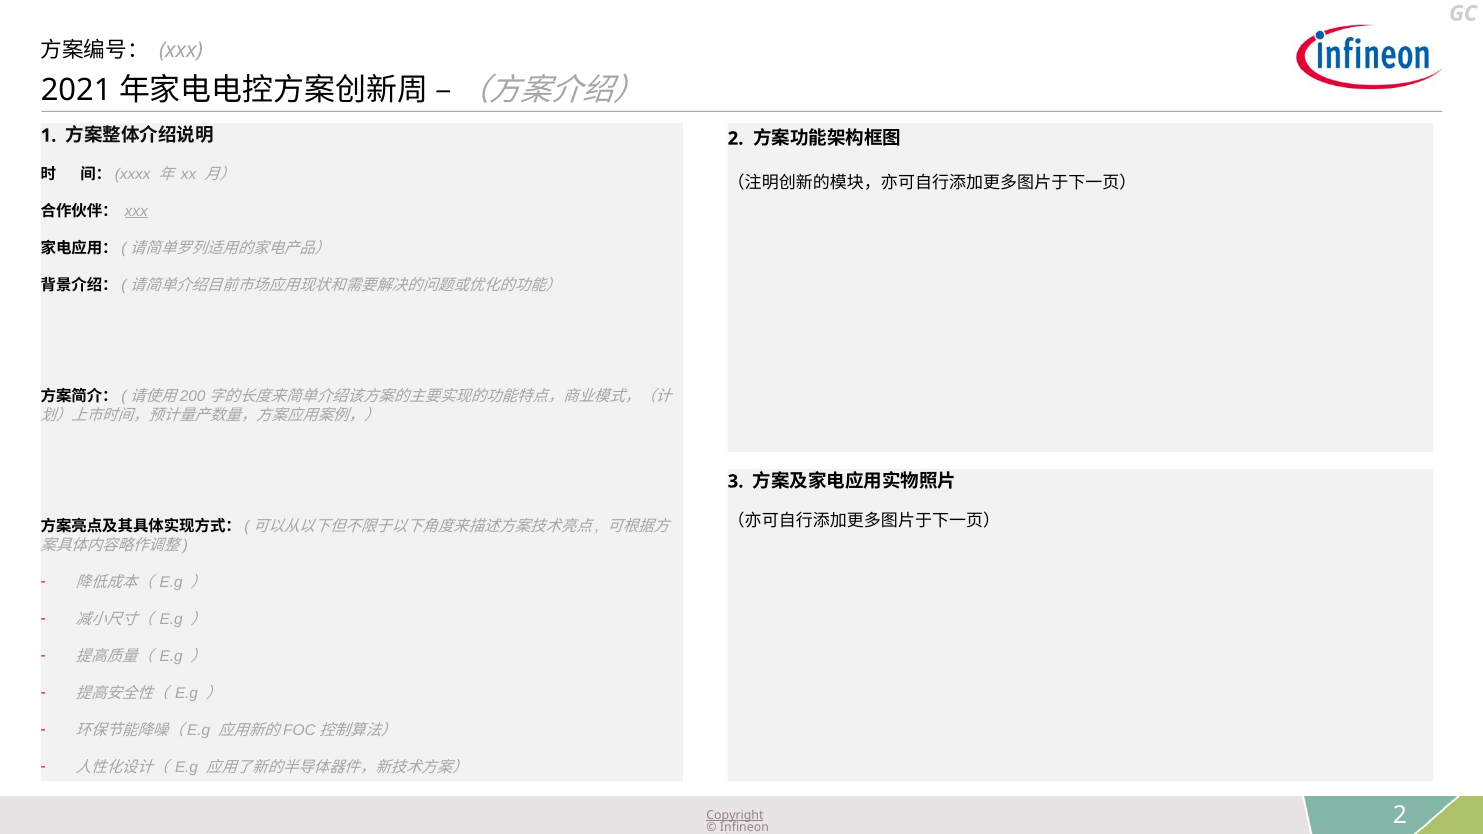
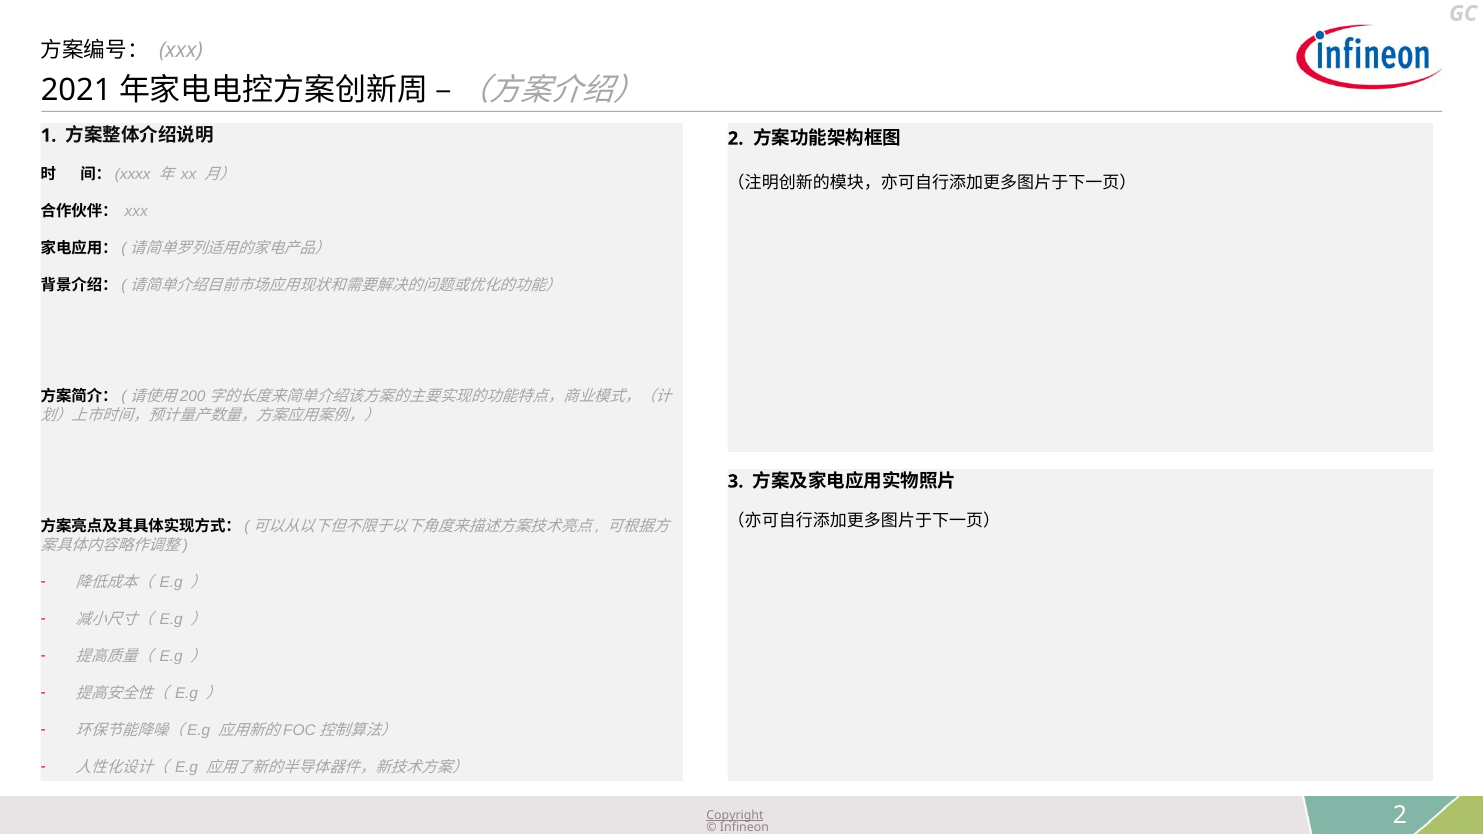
xxx underline: present -> none (136, 211)
